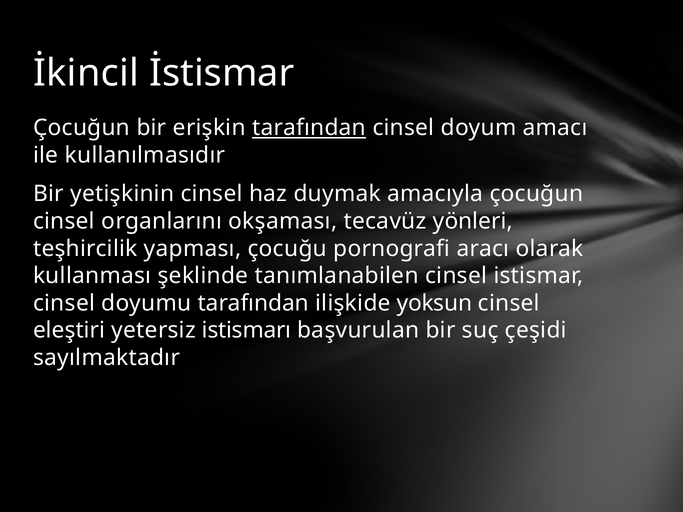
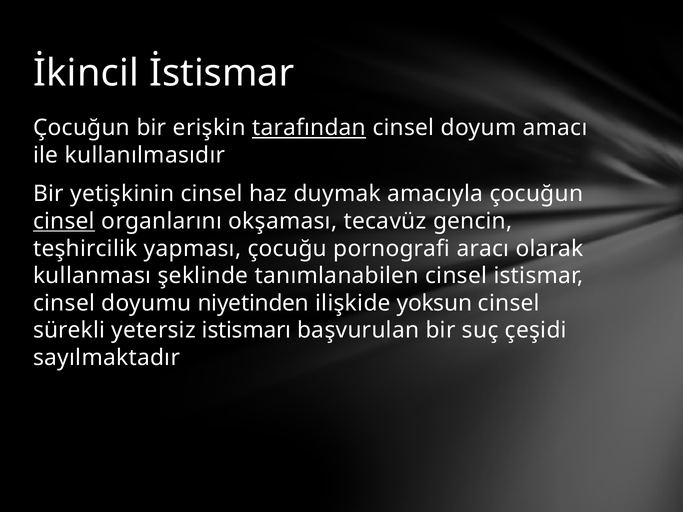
cinsel underline: none -> present (64, 221)
yönleri: yönleri -> gencin (473, 221)
doyumu tarafından: tarafından -> niyetinden (253, 303)
eleştiri: eleştiri -> sürekli (69, 331)
